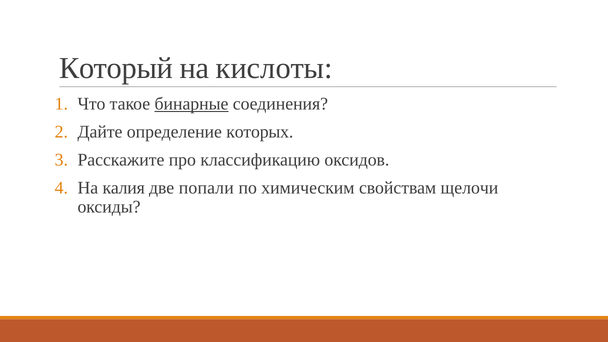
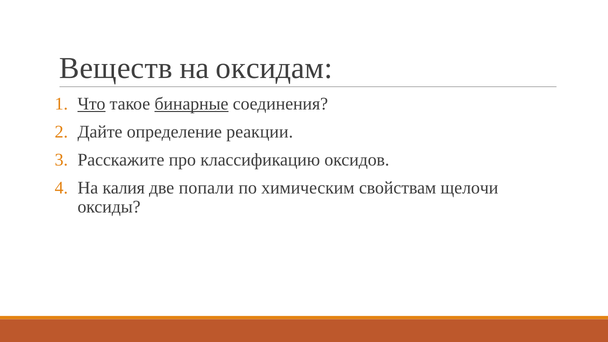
Который: Который -> Веществ (116, 68)
кислоты: кислоты -> оксидам (274, 68)
Что underline: none -> present (91, 104)
которых: которых -> реакции (260, 132)
